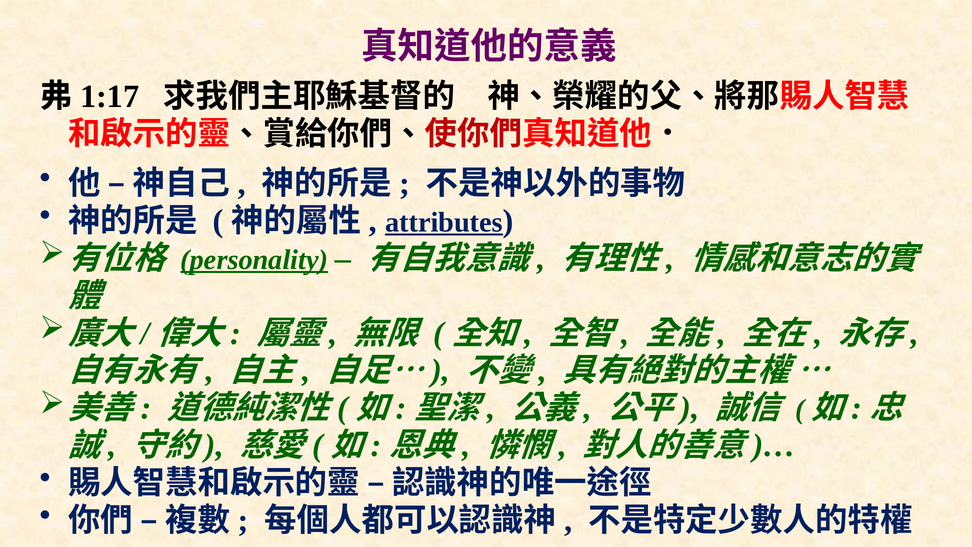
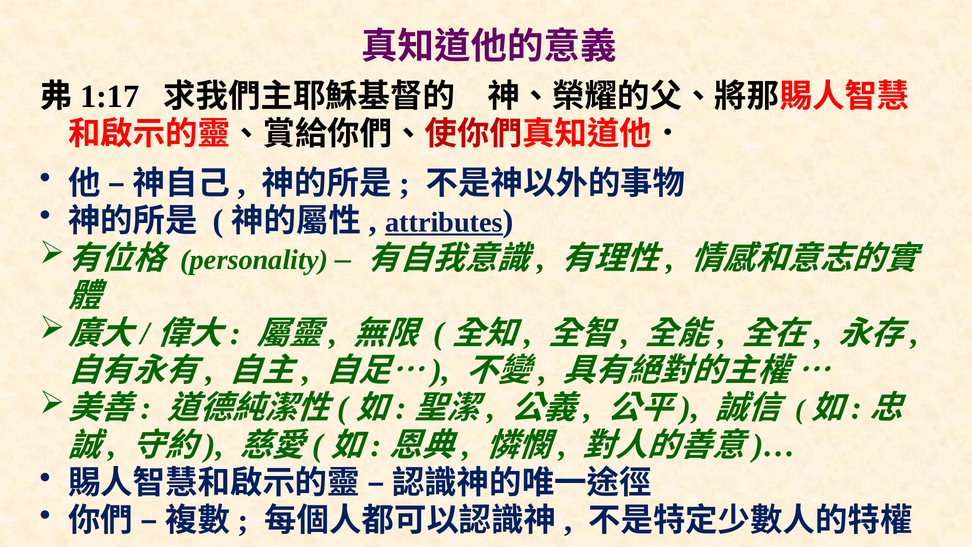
personality underline: present -> none (254, 260)
